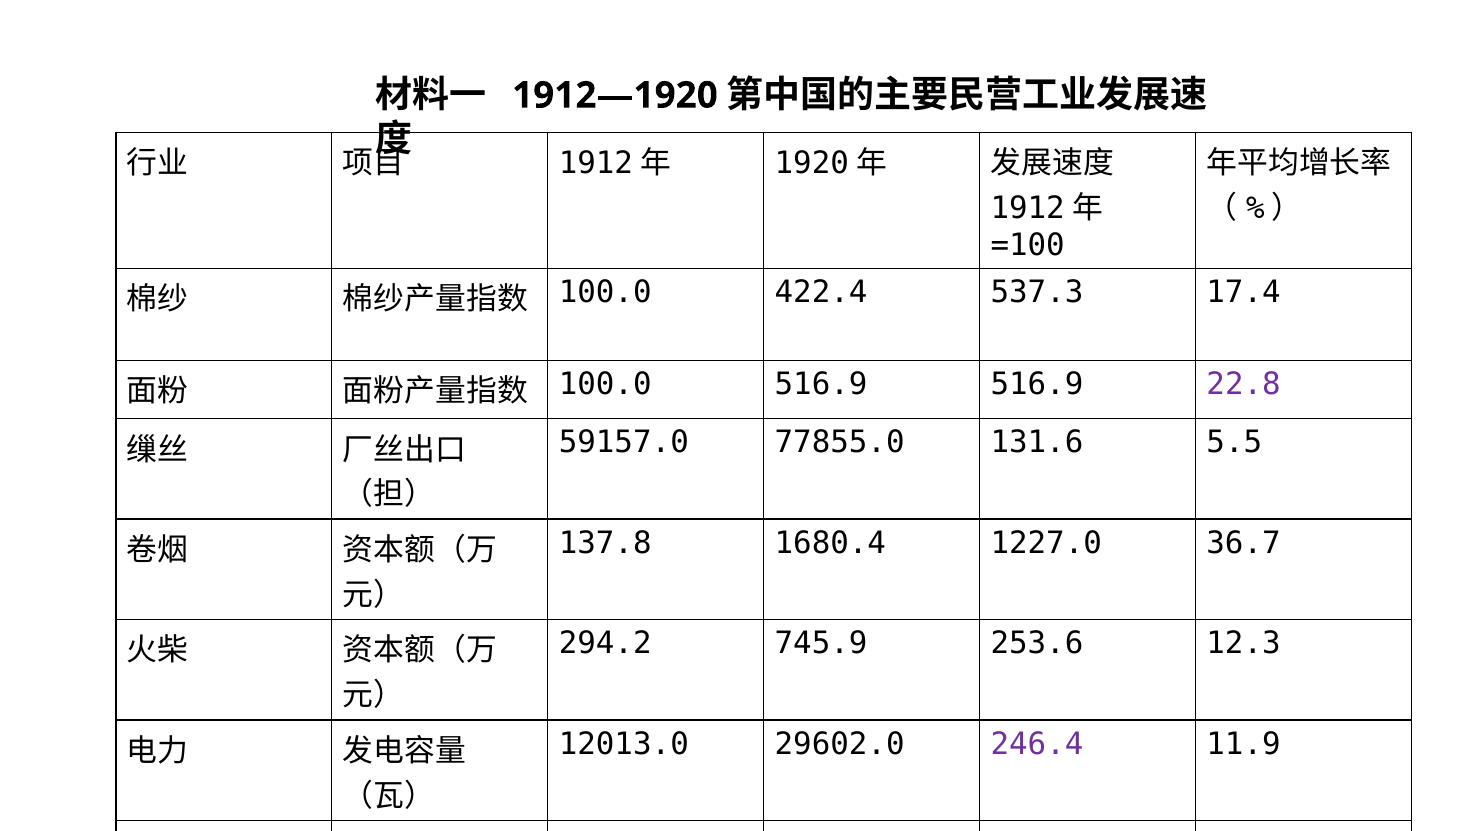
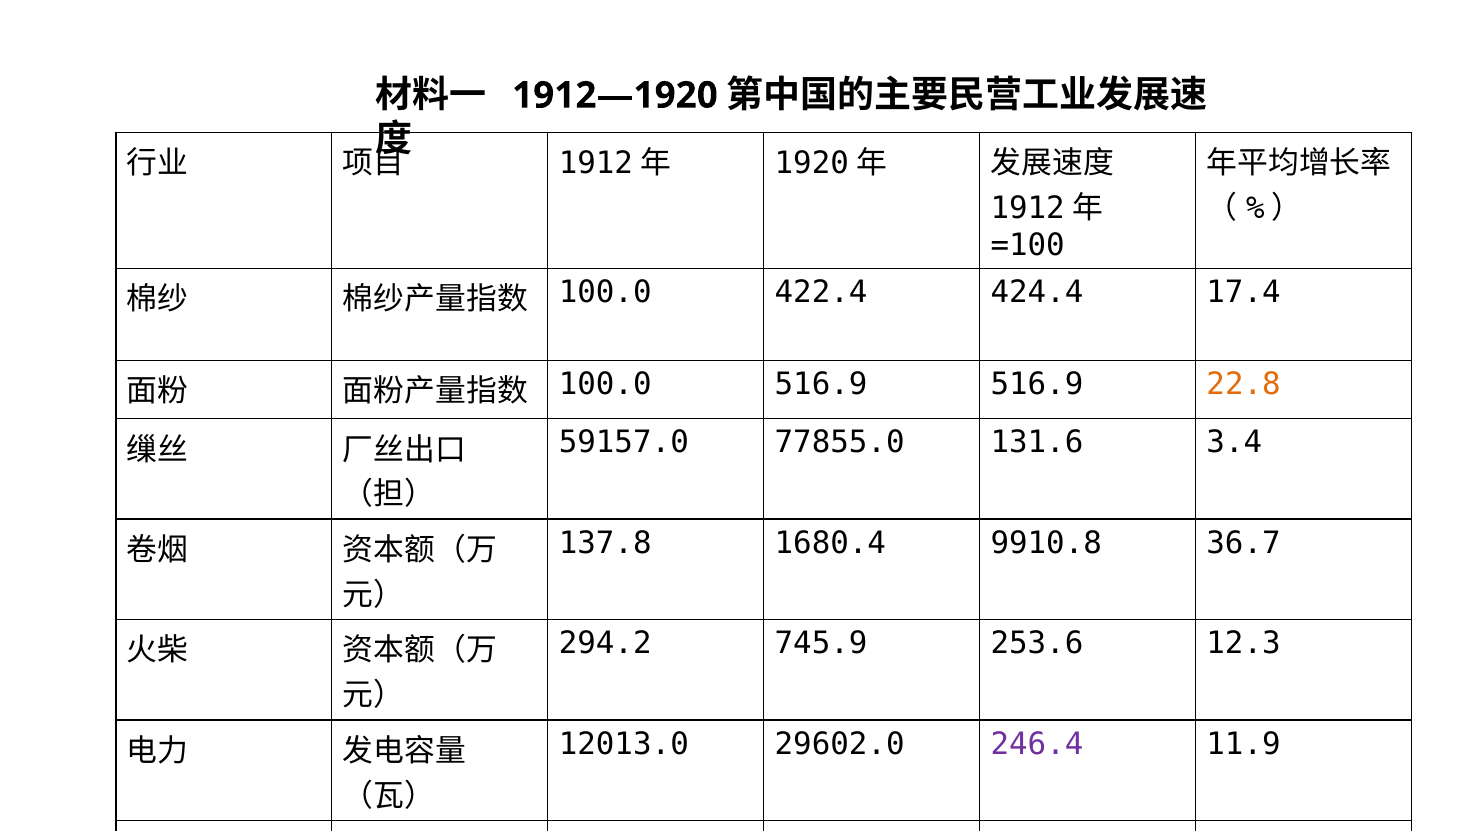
537.3: 537.3 -> 424.4 (1037, 293)
22.8 colour: purple -> orange (1244, 384)
5.5: 5.5 -> 3.4 (1234, 443)
1227.0: 1227.0 -> 9910.8 (1046, 543)
